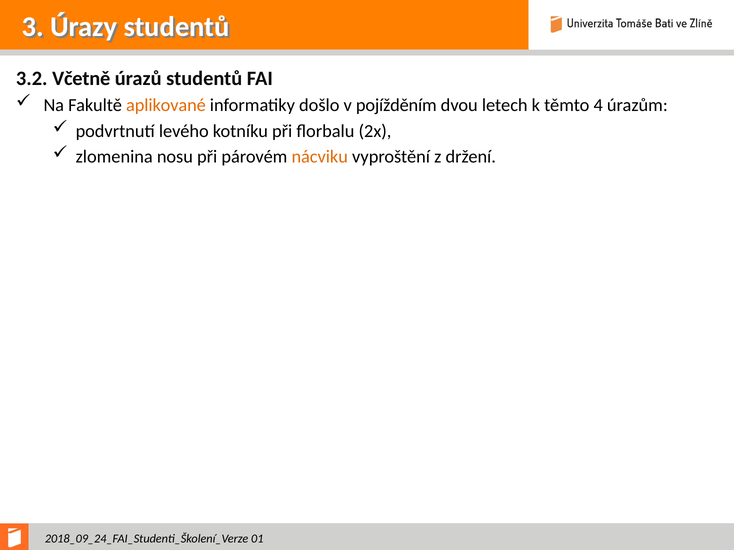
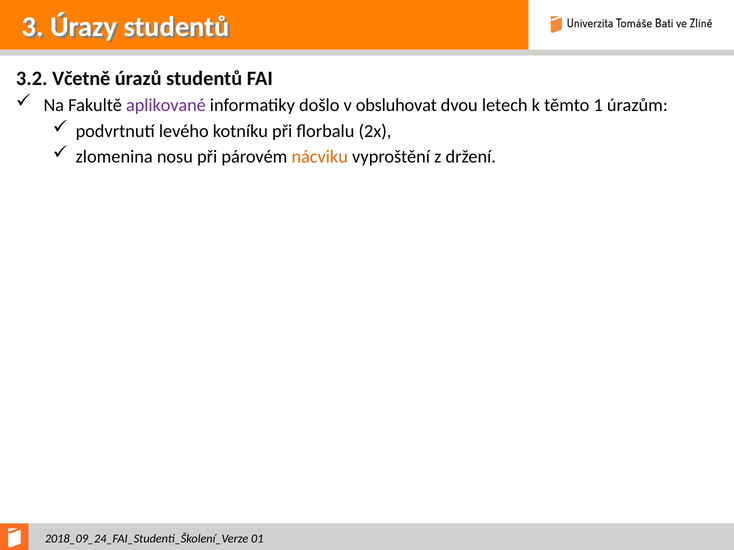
aplikované colour: orange -> purple (166, 105)
pojížděním: pojížděním -> obsluhovat (396, 105)
4: 4 -> 1 (598, 105)
